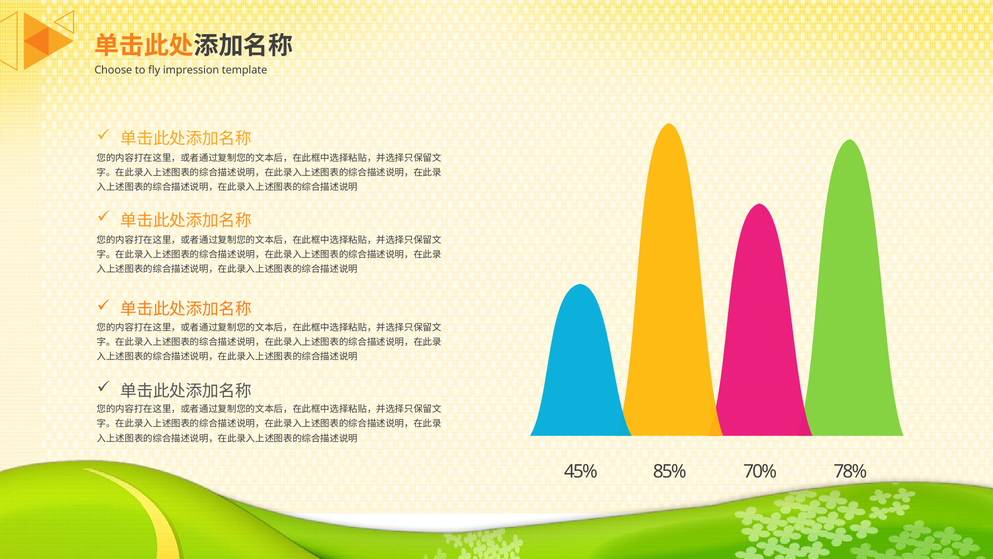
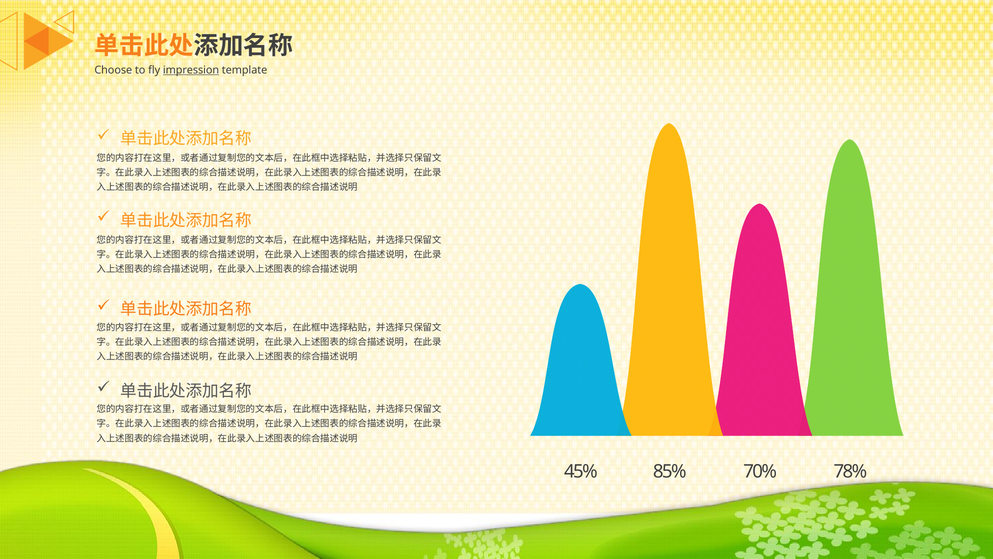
impression underline: none -> present (191, 70)
